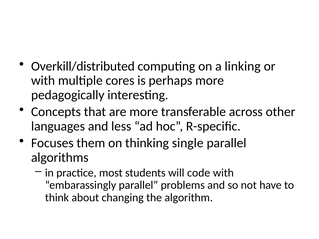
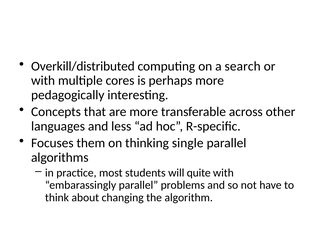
linking: linking -> search (243, 66)
code: code -> quite (199, 173)
